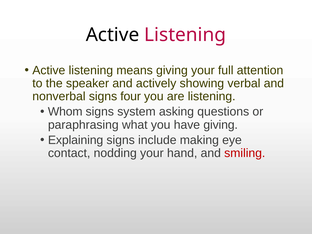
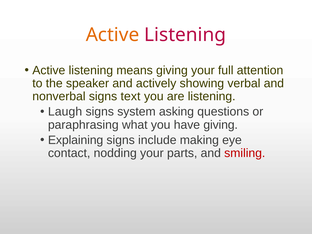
Active colour: black -> orange (113, 35)
four: four -> text (131, 96)
Whom: Whom -> Laugh (65, 112)
hand: hand -> parts (182, 153)
